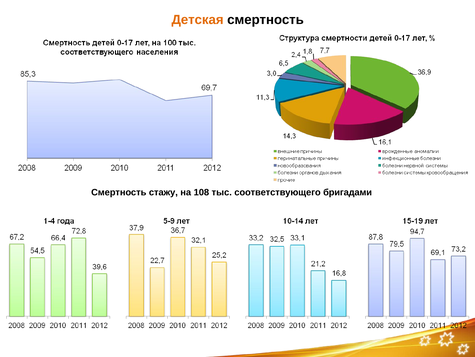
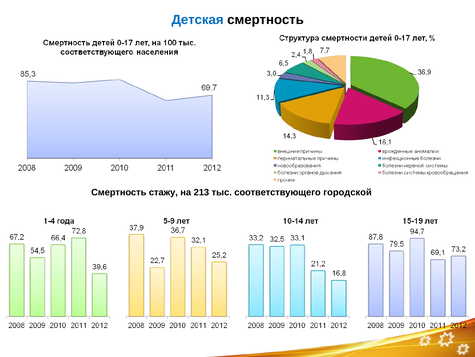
Детская colour: orange -> blue (198, 20)
108: 108 -> 213 (201, 192)
бригадами: бригадами -> городской (347, 192)
